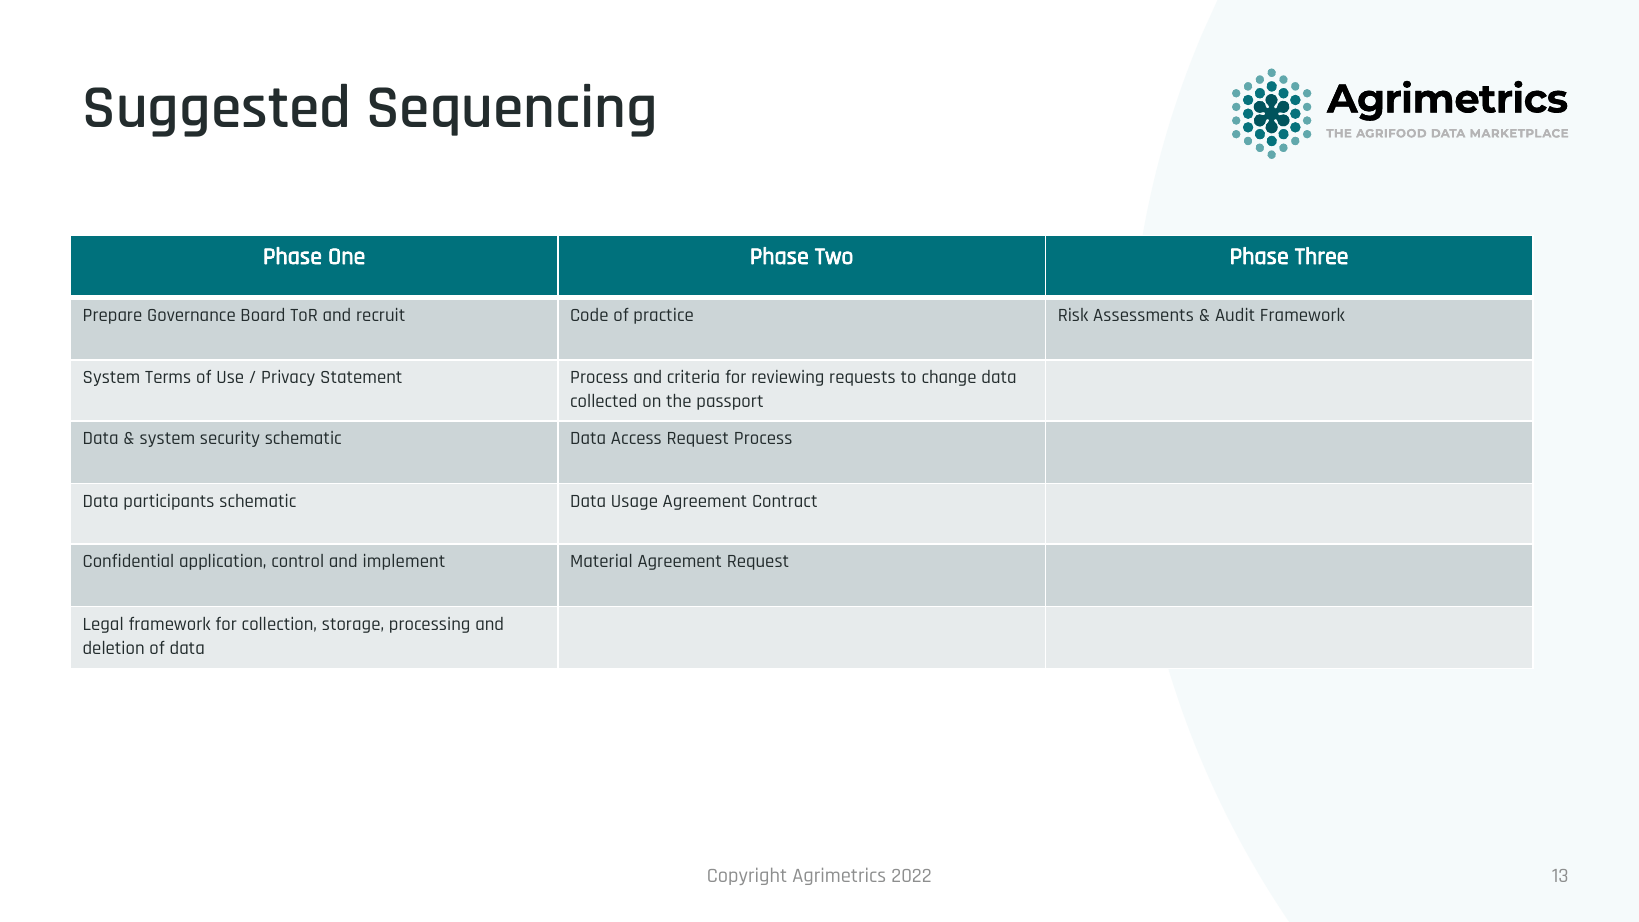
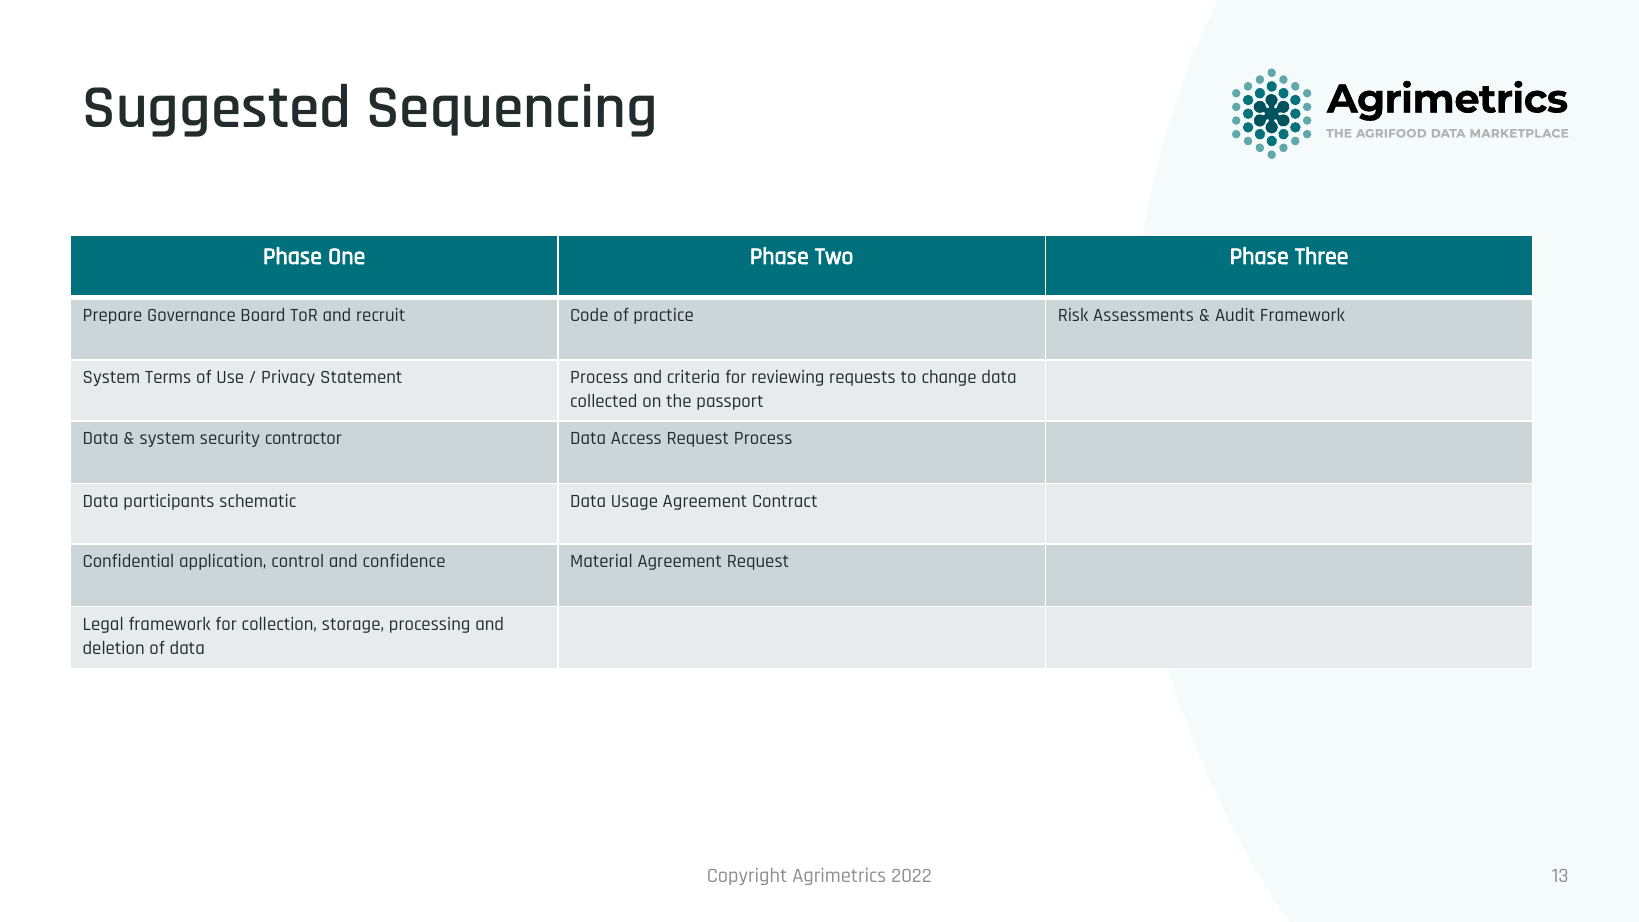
security schematic: schematic -> contractor (303, 439)
implement: implement -> confidence (404, 562)
